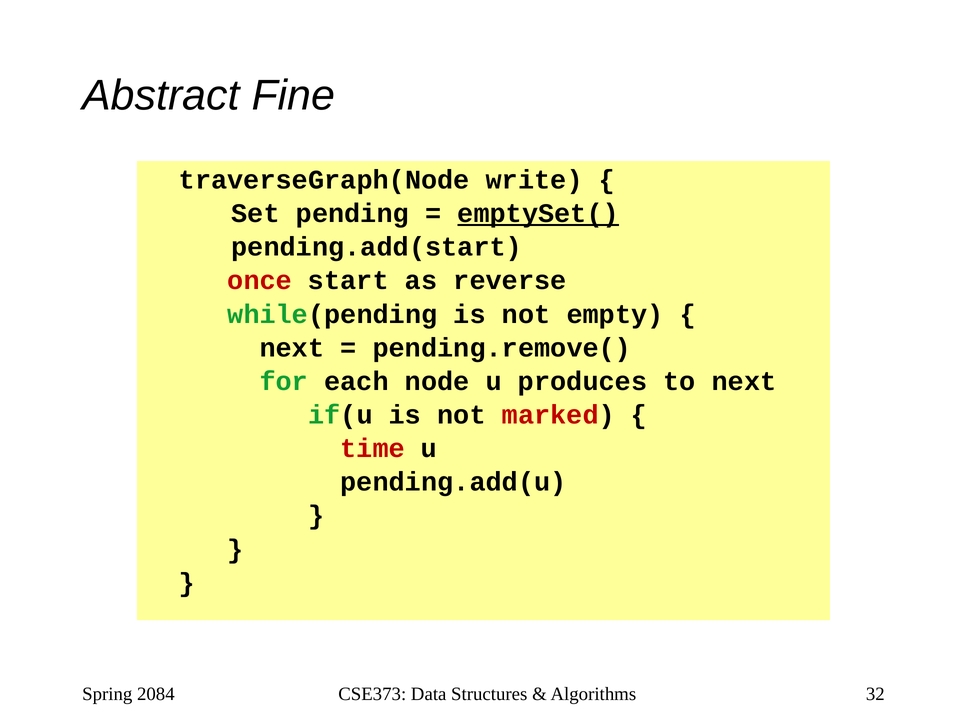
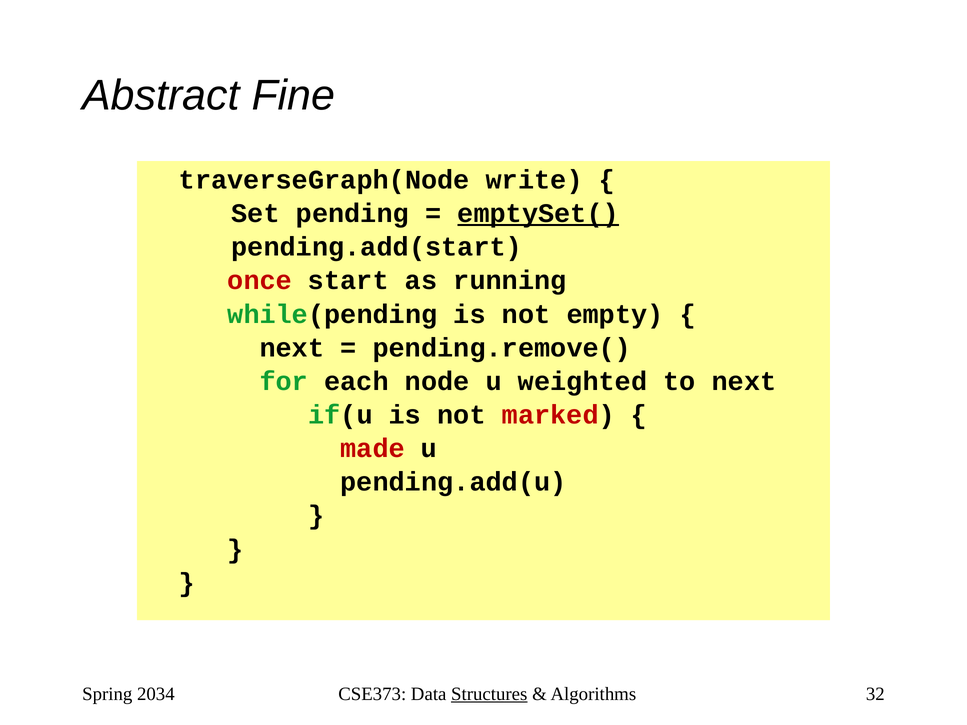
reverse: reverse -> running (510, 281)
produces: produces -> weighted (583, 381)
time: time -> made (373, 449)
2084: 2084 -> 2034 (156, 694)
Structures underline: none -> present (489, 694)
